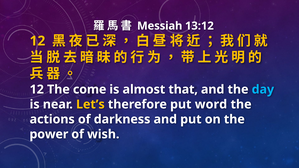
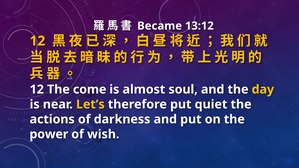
Messiah: Messiah -> Became (160, 26)
that: that -> soul (183, 90)
day colour: light blue -> yellow (263, 90)
word: word -> quiet (211, 104)
